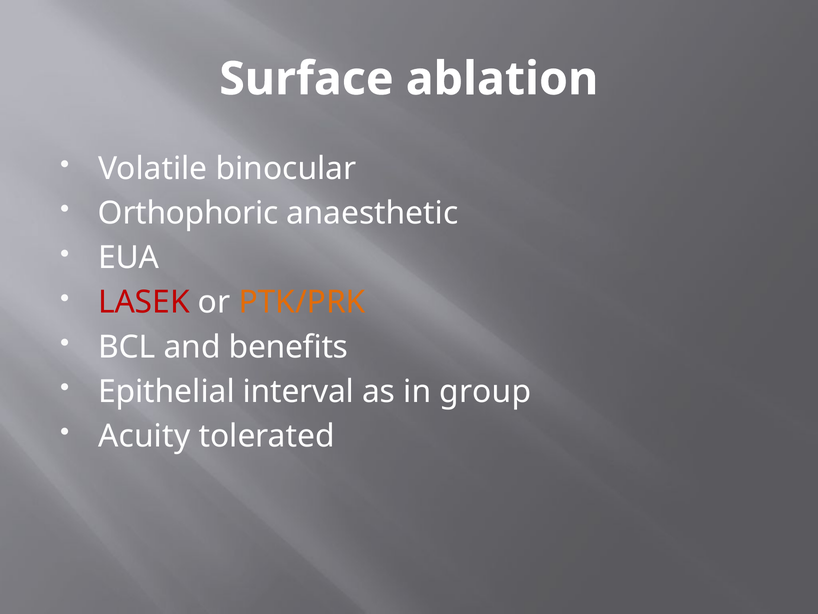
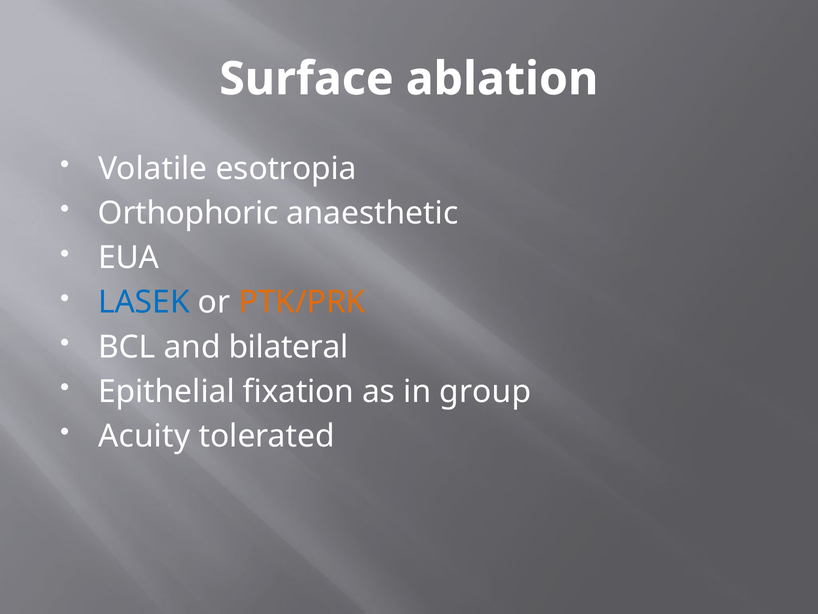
binocular: binocular -> esotropia (286, 168)
LASEK colour: red -> blue (144, 302)
benefits: benefits -> bilateral (288, 347)
interval: interval -> fixation (299, 391)
